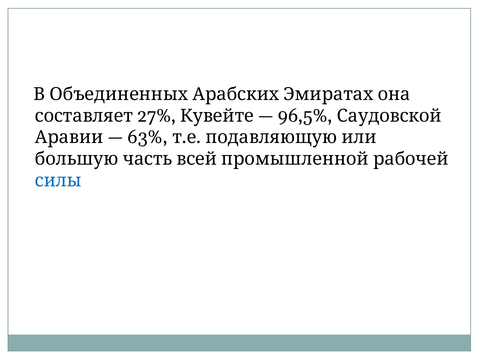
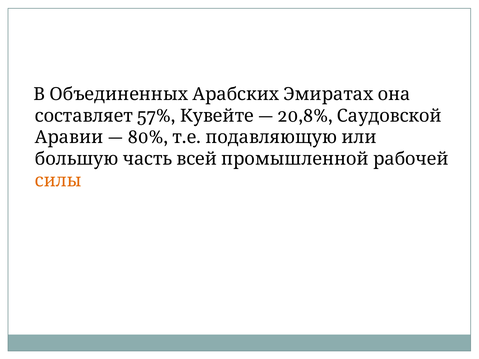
27%: 27% -> 57% (156, 116)
96,5%: 96,5% -> 20,8% (305, 116)
63%: 63% -> 80% (148, 137)
силы colour: blue -> orange (58, 181)
